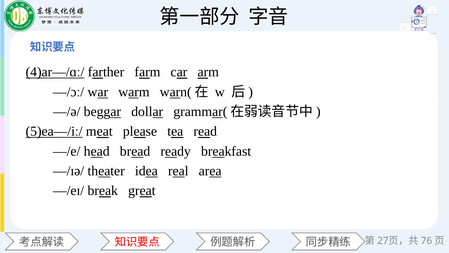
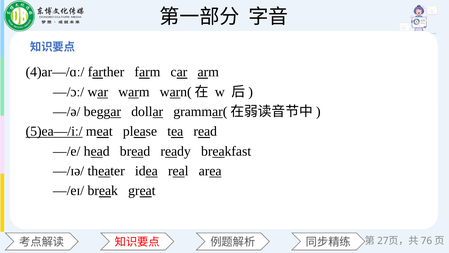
4)ar—/ɑː/ underline: present -> none (55, 72)
